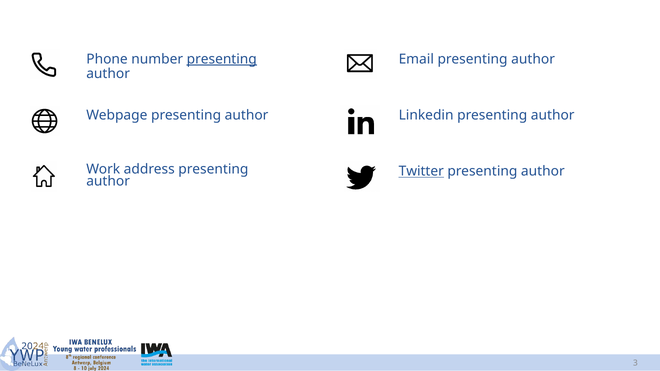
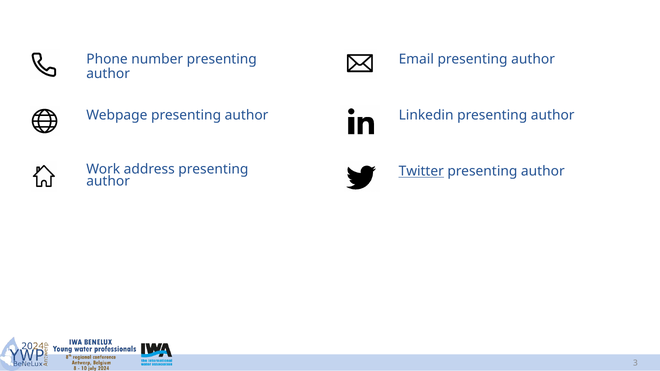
presenting underline: present -> none (222, 59)
